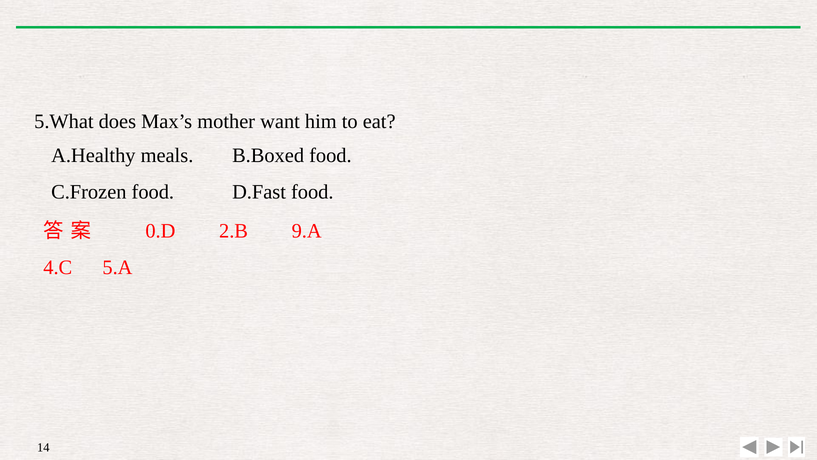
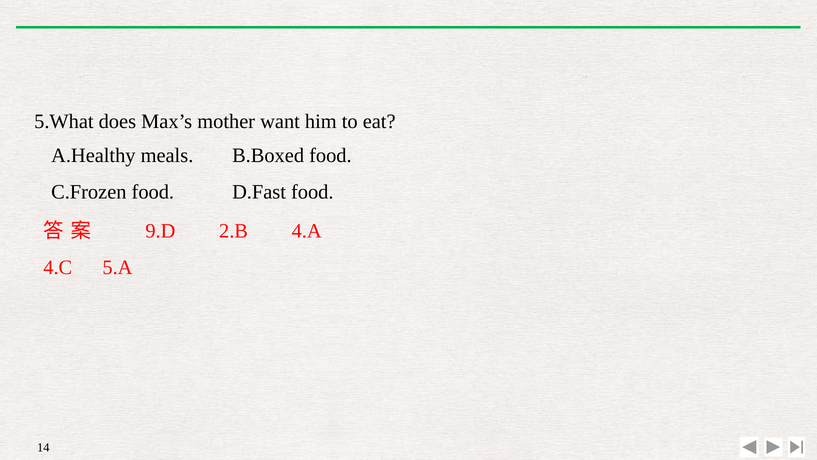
0.D: 0.D -> 9.D (160, 231)
9.A: 9.A -> 4.A (307, 231)
